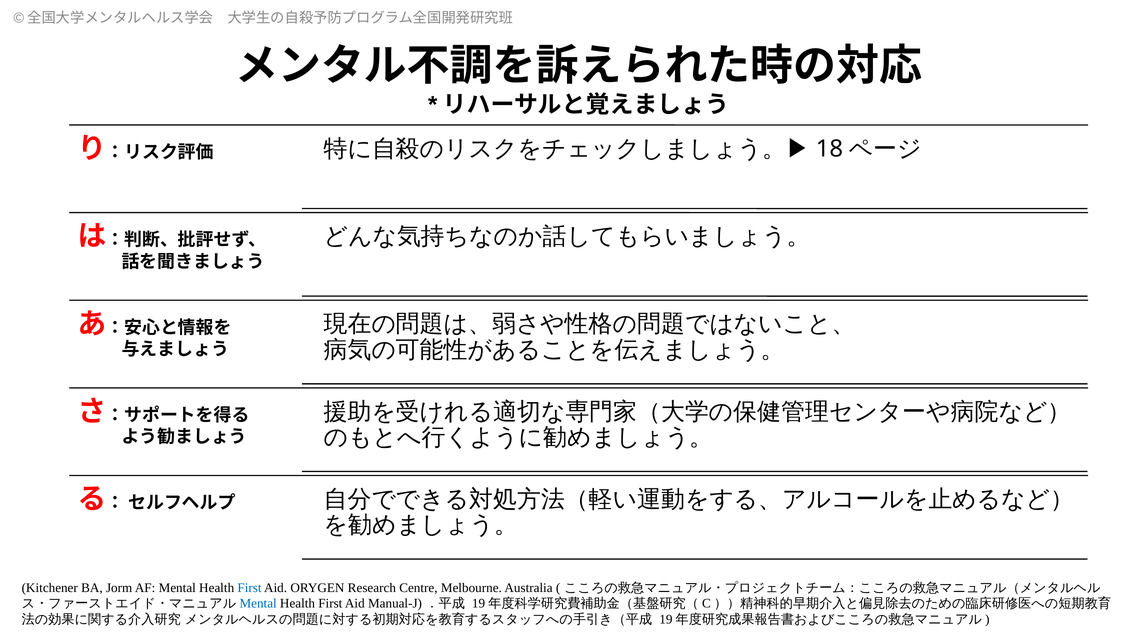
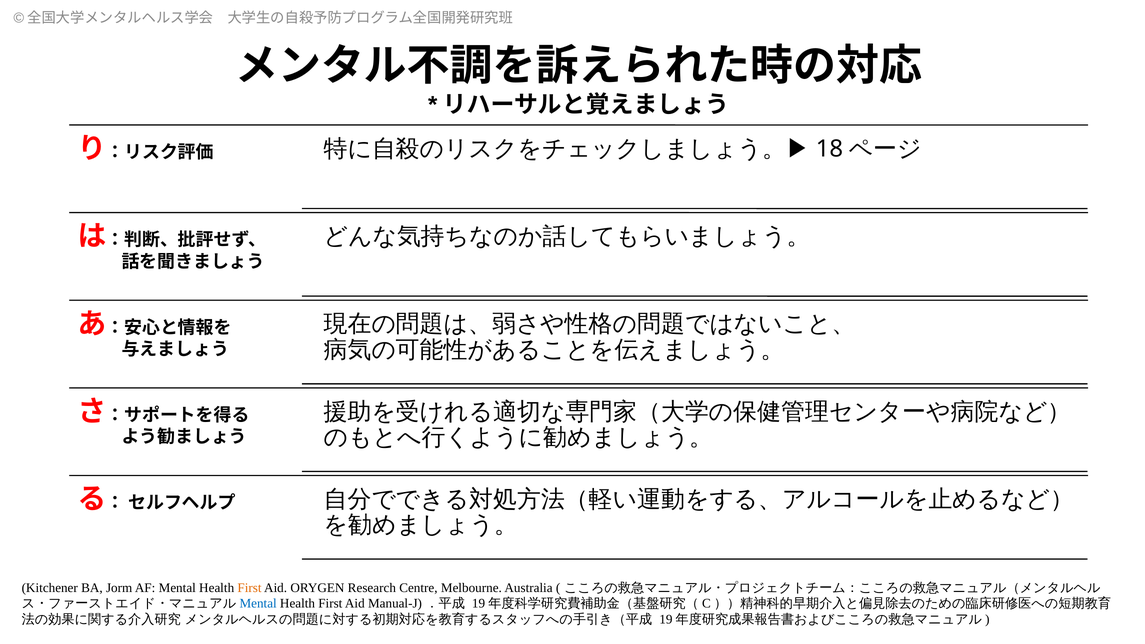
First colour: blue -> orange (250, 588)
